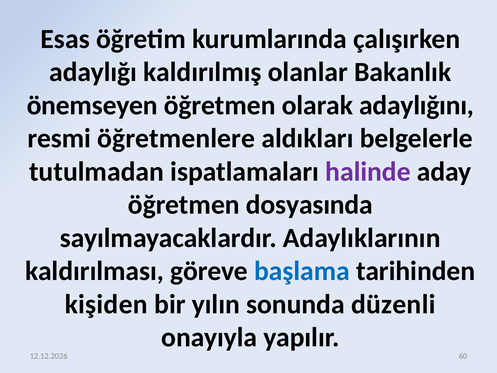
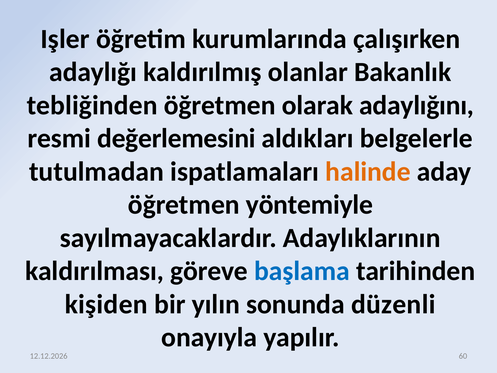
Esas: Esas -> Işler (65, 39)
önemseyen: önemseyen -> tebliğinden (92, 105)
öğretmenlere: öğretmenlere -> değerlemesini (176, 138)
halinde colour: purple -> orange (368, 172)
dosyasında: dosyasında -> yöntemiyle (309, 205)
